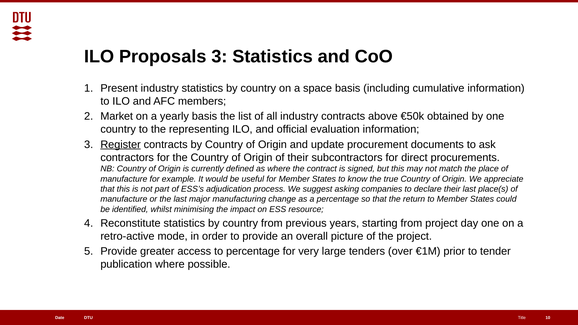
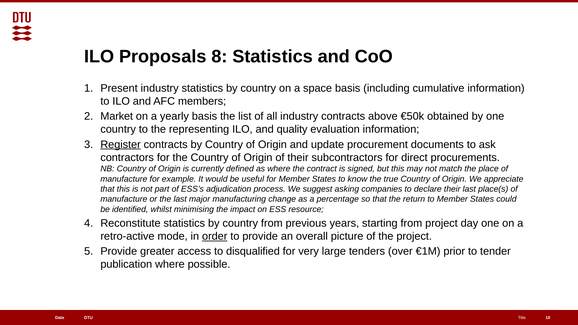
Proposals 3: 3 -> 8 (220, 57)
official: official -> quality (292, 129)
order underline: none -> present (215, 236)
to percentage: percentage -> disqualified (253, 252)
